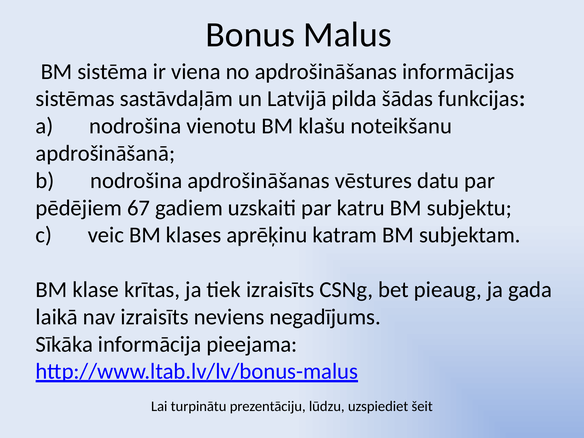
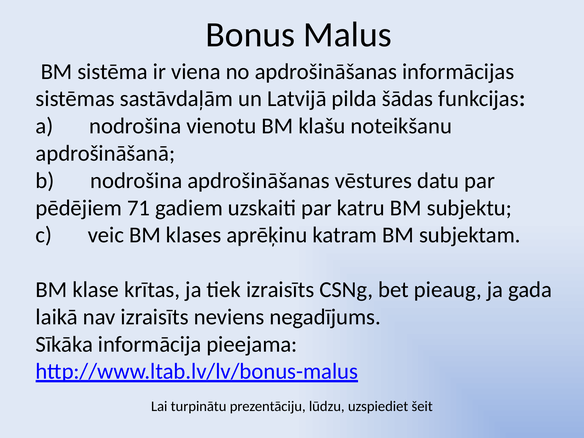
67: 67 -> 71 (139, 208)
